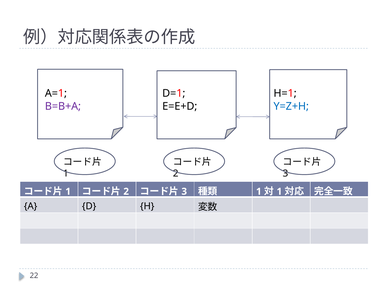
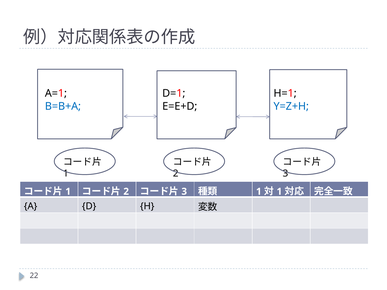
B=B+A colour: purple -> blue (63, 106)
